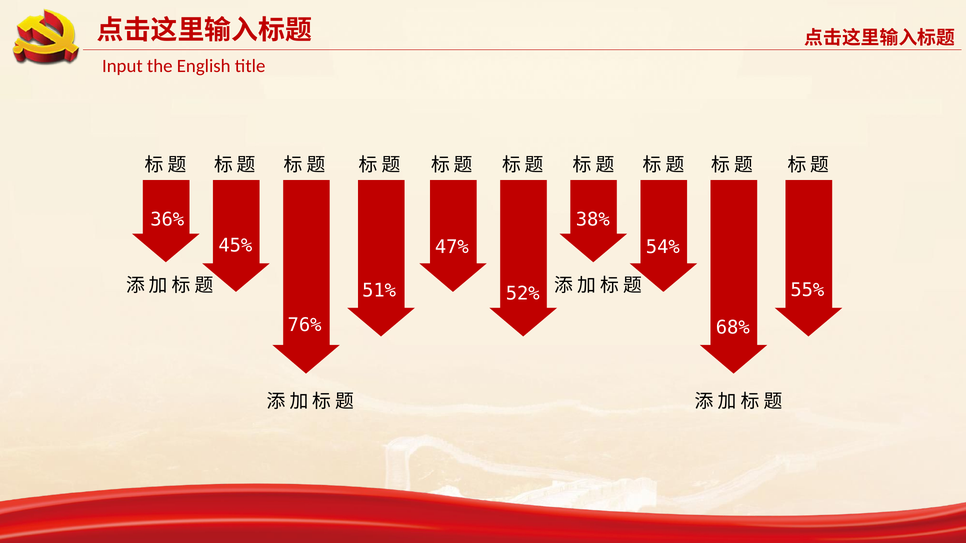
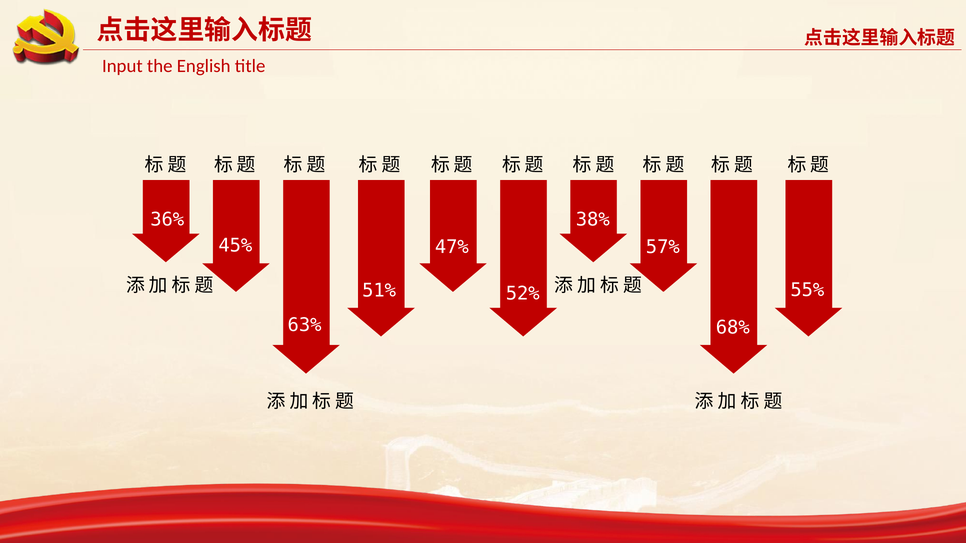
54%: 54% -> 57% (663, 247)
76%: 76% -> 63% (305, 325)
